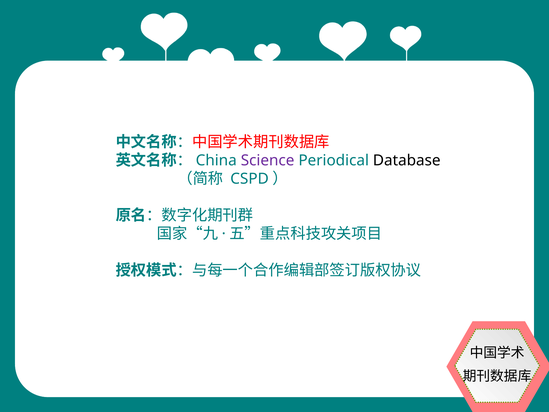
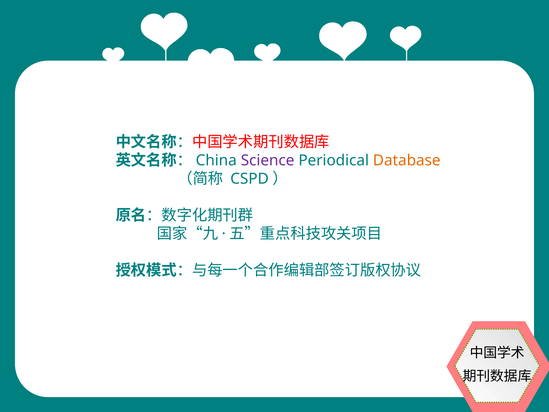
Database colour: black -> orange (407, 160)
